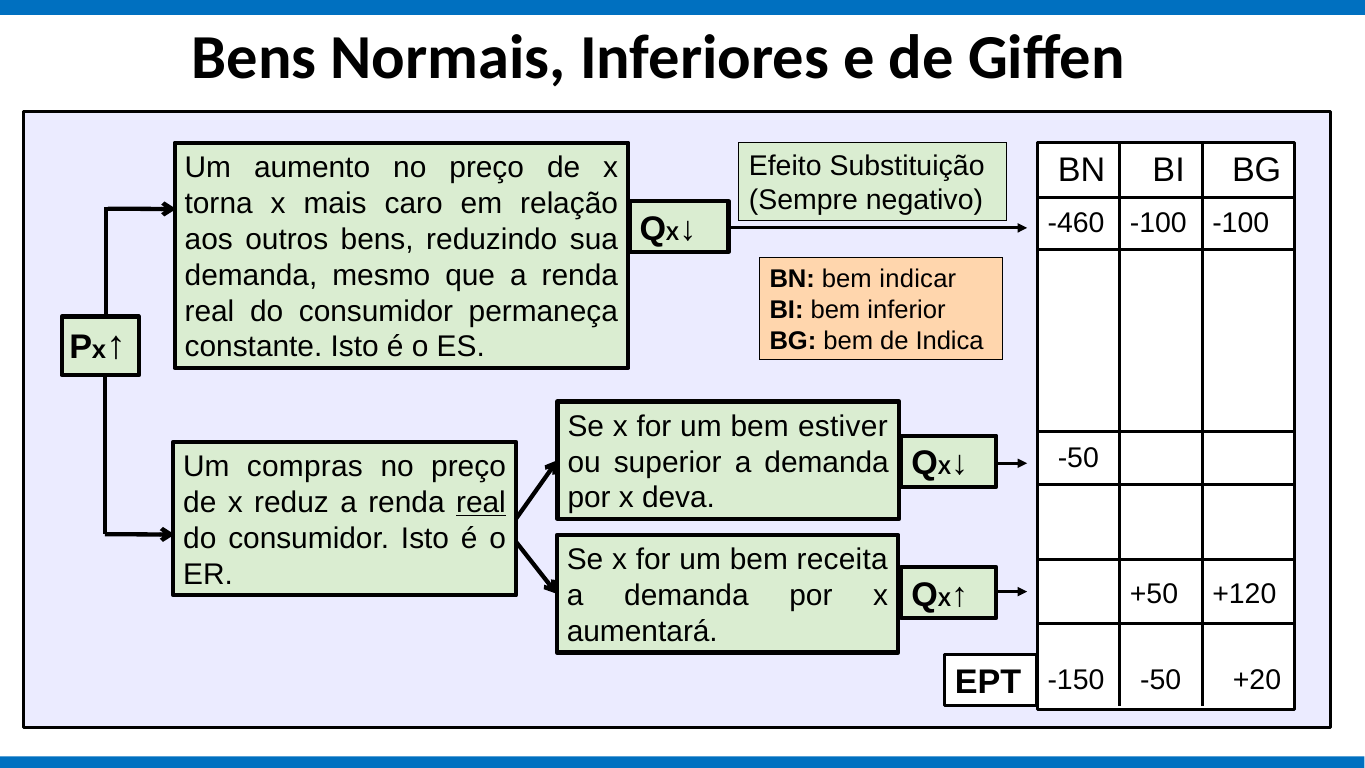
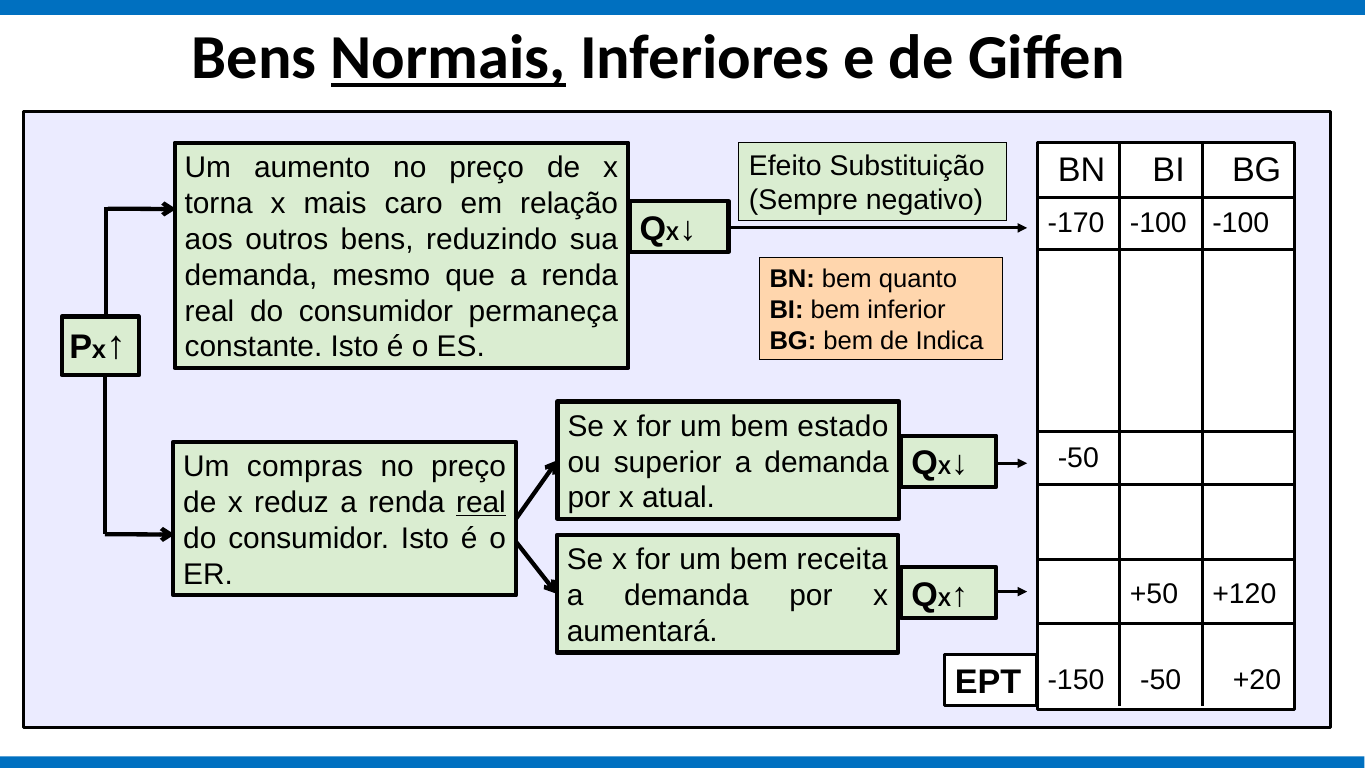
Normais underline: none -> present (448, 58)
-460: -460 -> -170 (1076, 223)
indicar: indicar -> quanto (918, 279)
estiver: estiver -> estado (843, 426)
deva: deva -> atual (679, 498)
